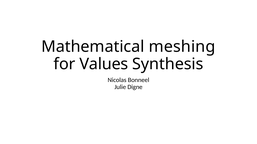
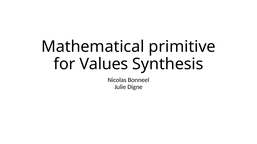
meshing: meshing -> primitive (182, 47)
